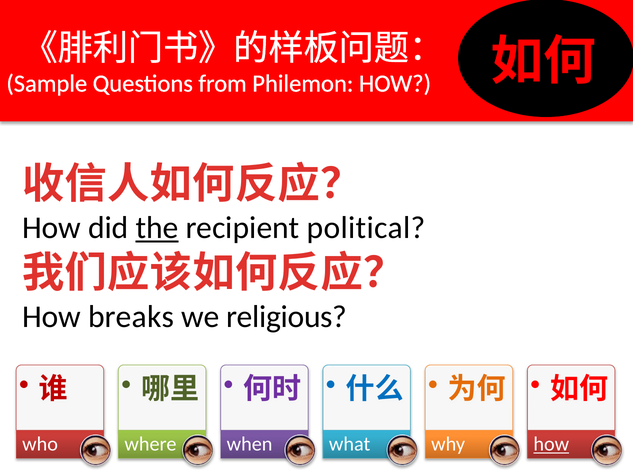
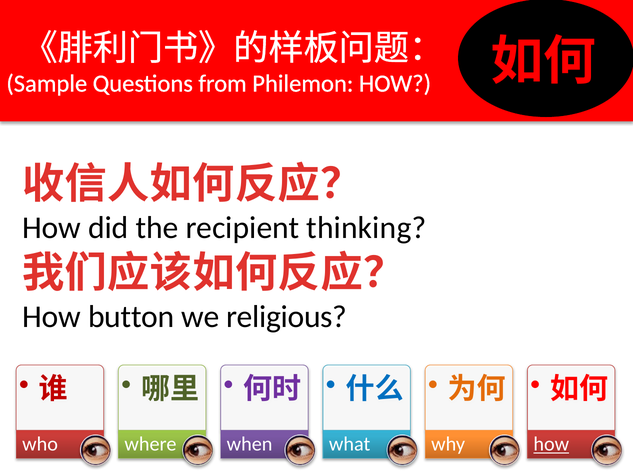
the underline: present -> none (157, 228)
political: political -> thinking (366, 228)
breaks: breaks -> button (131, 317)
